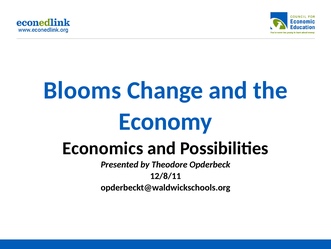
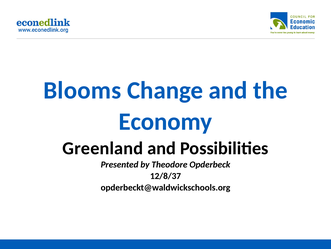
Economics: Economics -> Greenland (103, 148)
12/8/11: 12/8/11 -> 12/8/37 (166, 176)
